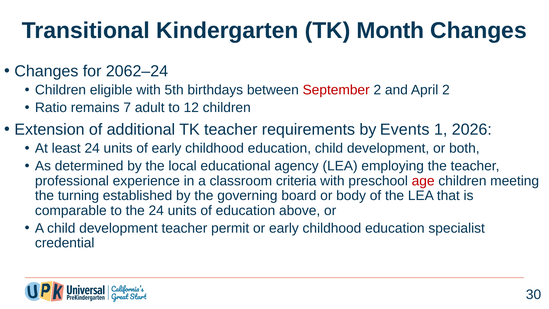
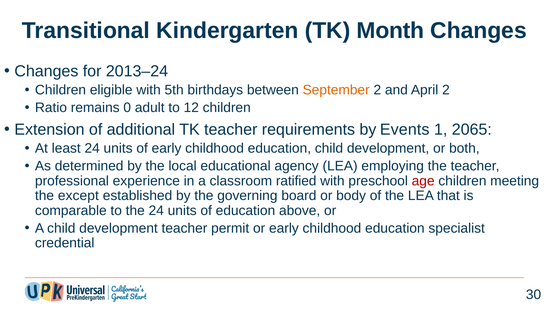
2062–24: 2062–24 -> 2013–24 (137, 71)
September colour: red -> orange (336, 90)
7: 7 -> 0 (127, 108)
2026: 2026 -> 2065 (472, 129)
criteria: criteria -> ratified (296, 181)
turning: turning -> except (78, 196)
